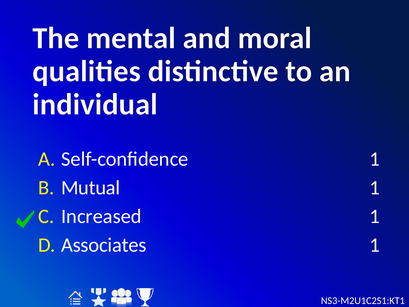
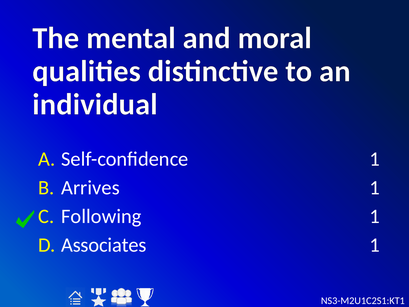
Mutual: Mutual -> Arrives (91, 188)
Increased: Increased -> Following (101, 216)
